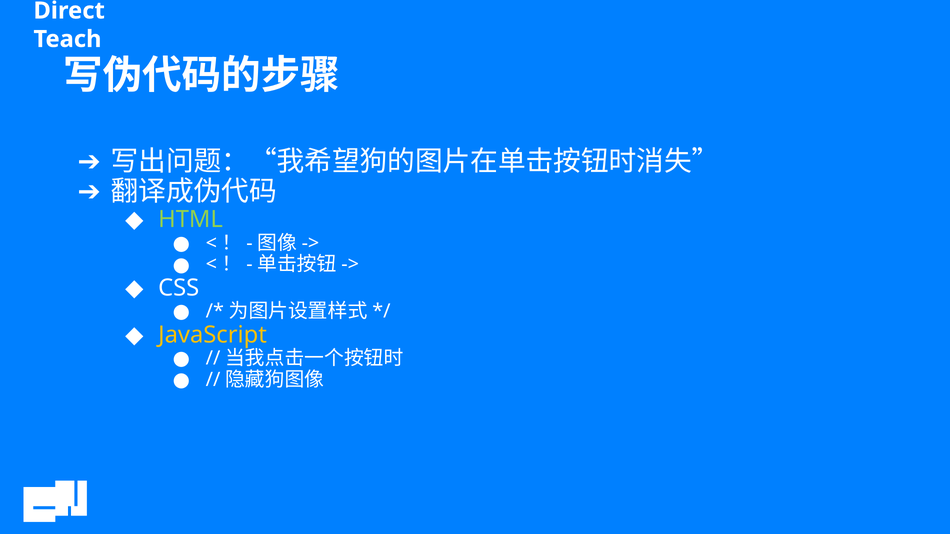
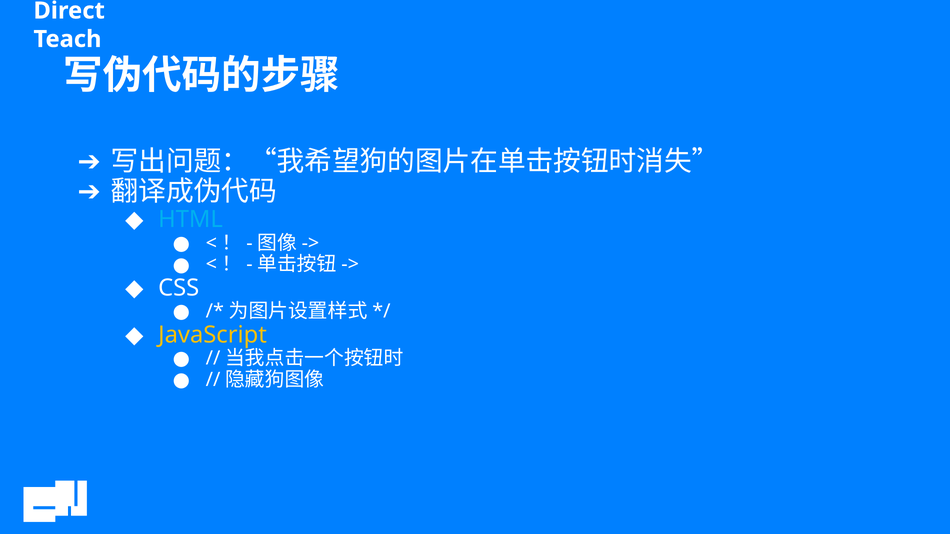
HTML colour: light green -> light blue (191, 220)
